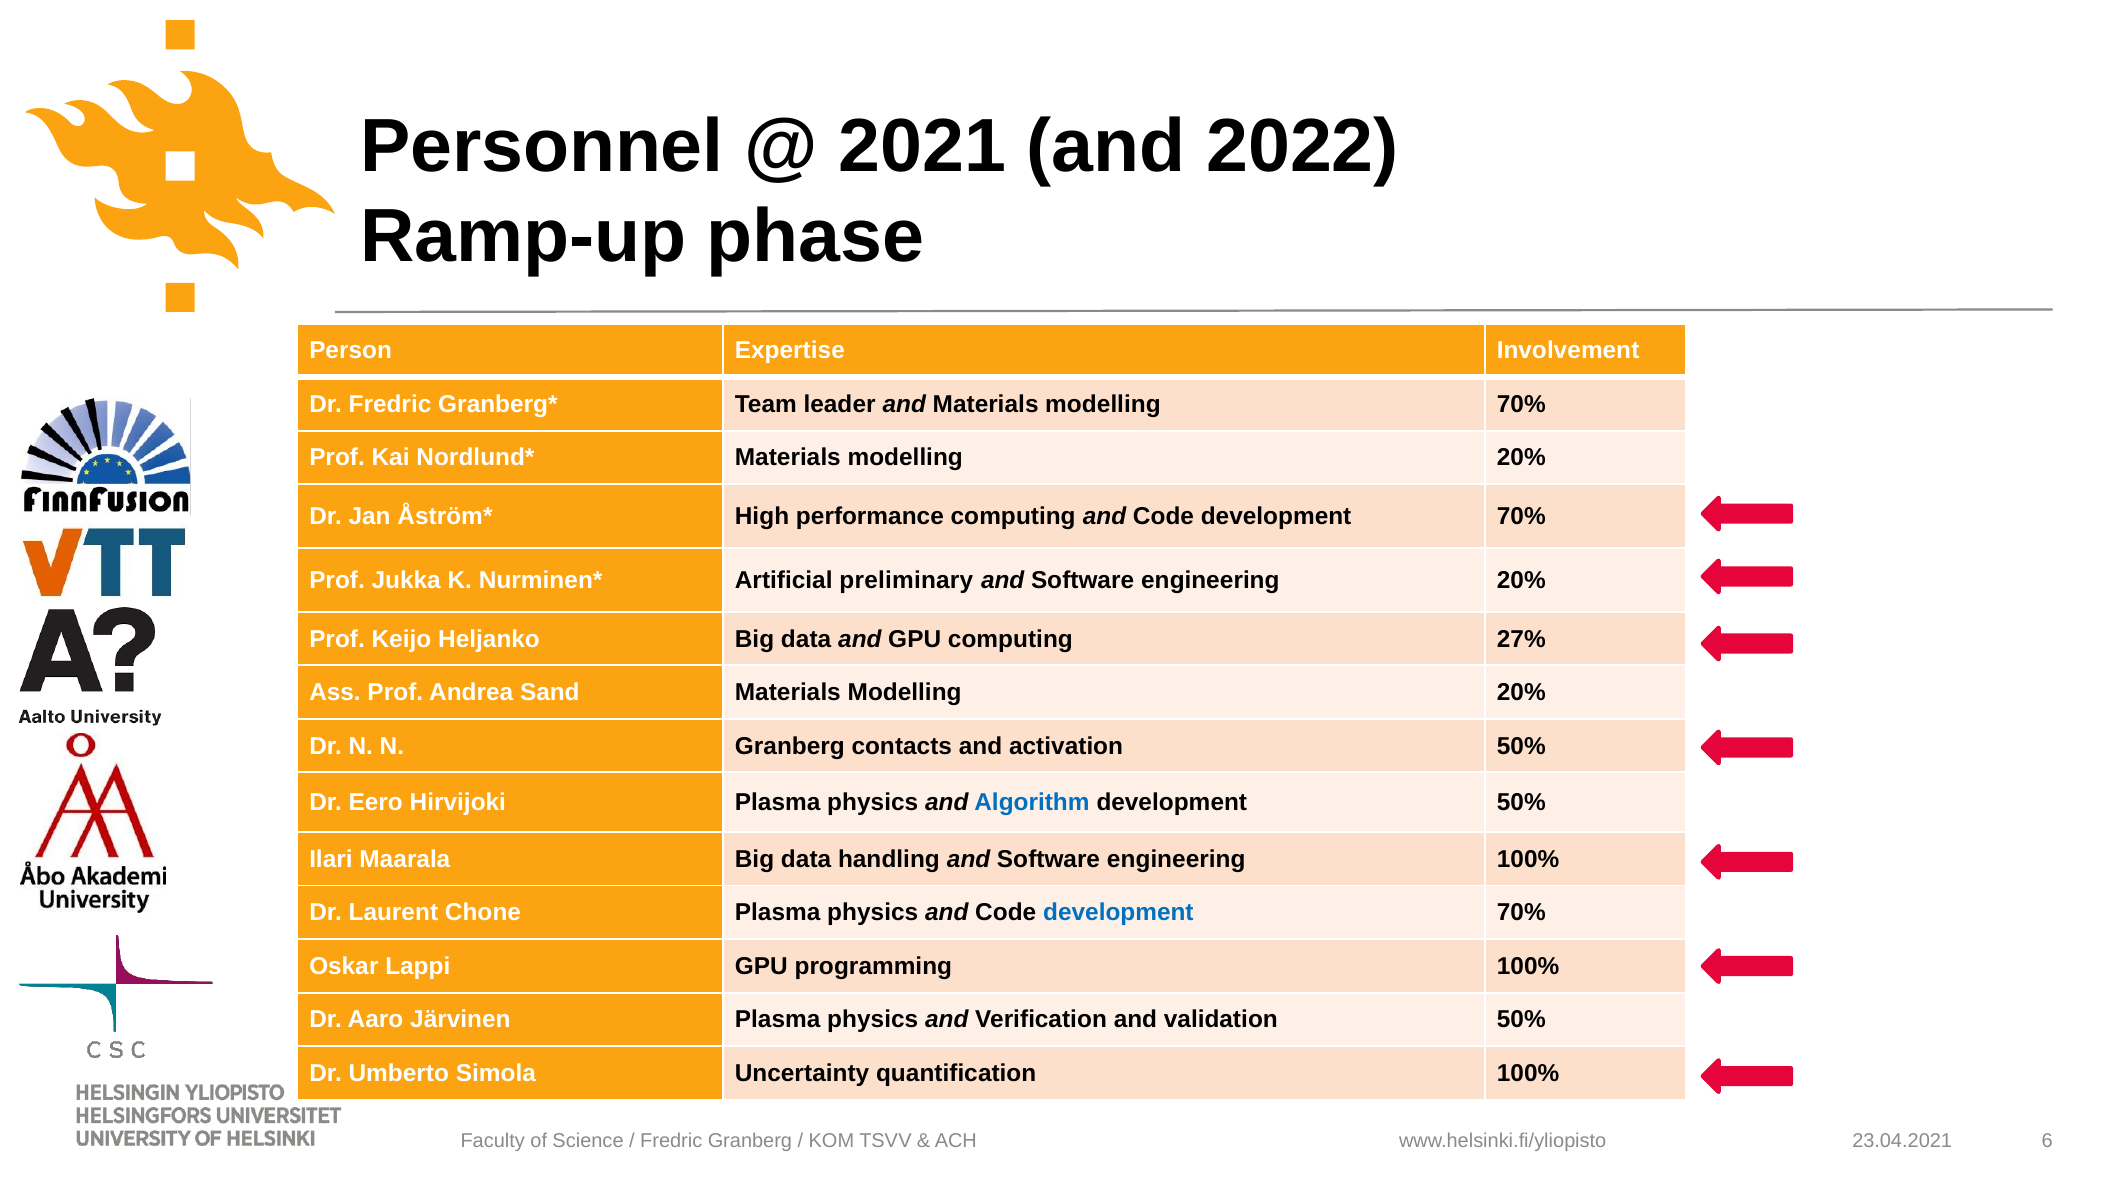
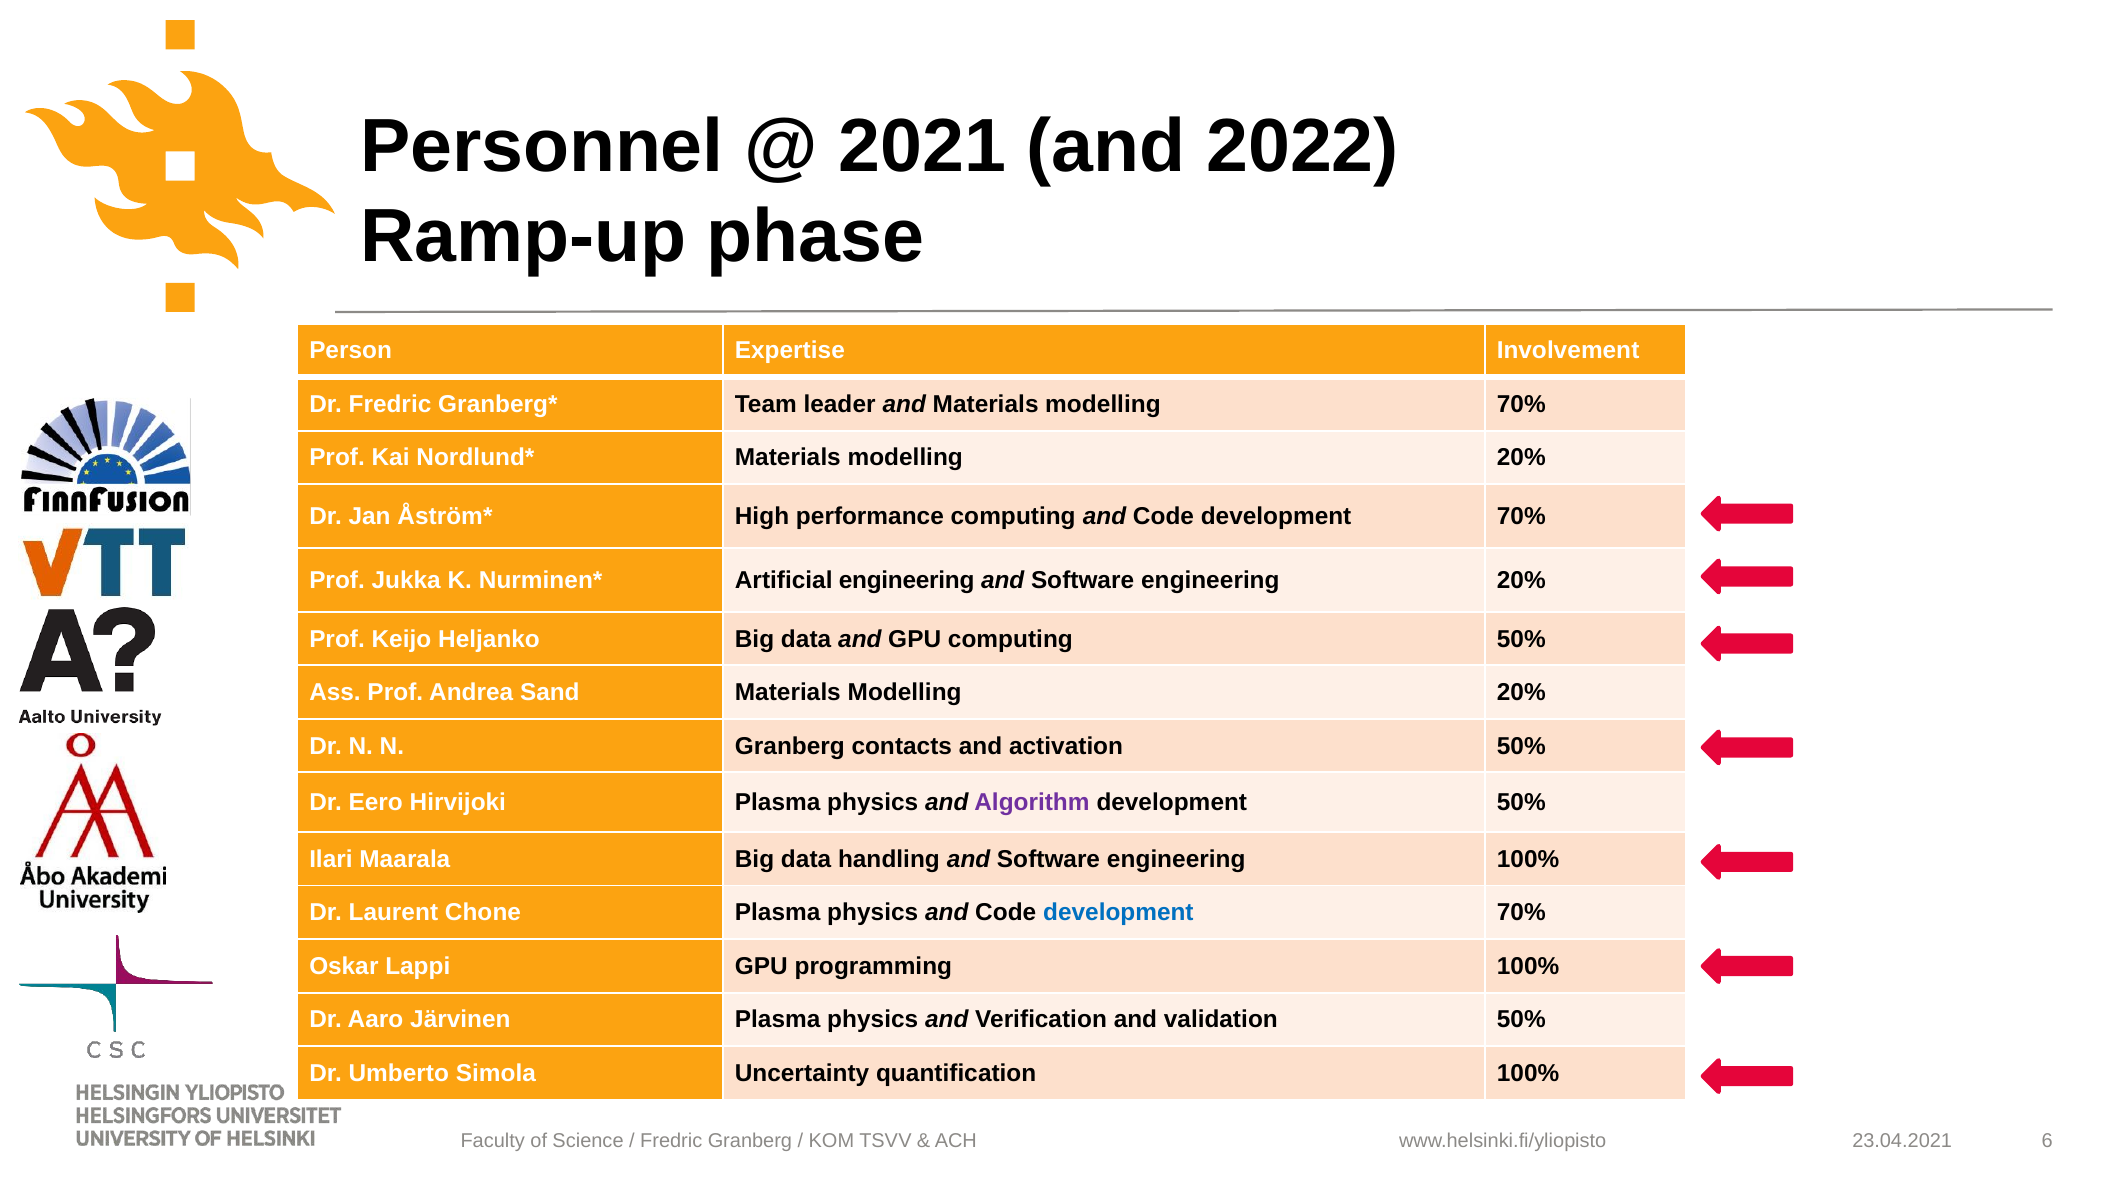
Artificial preliminary: preliminary -> engineering (907, 580)
computing 27%: 27% -> 50% (1521, 639)
Algorithm colour: blue -> purple (1032, 803)
